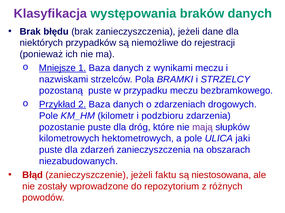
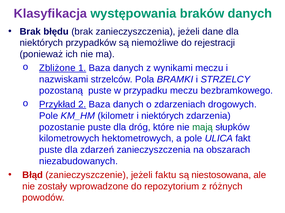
Mniejsze: Mniejsze -> Zbliżone (57, 68)
i podzbioru: podzbioru -> niektórych (163, 116)
mają colour: purple -> green (203, 128)
jaki: jaki -> fakt (243, 139)
